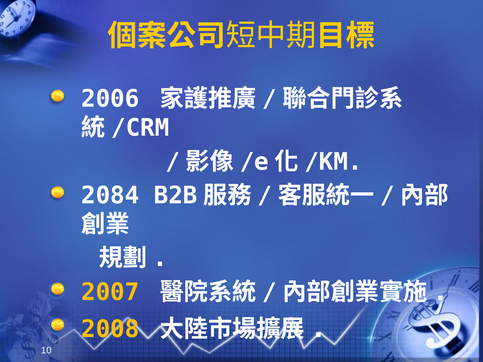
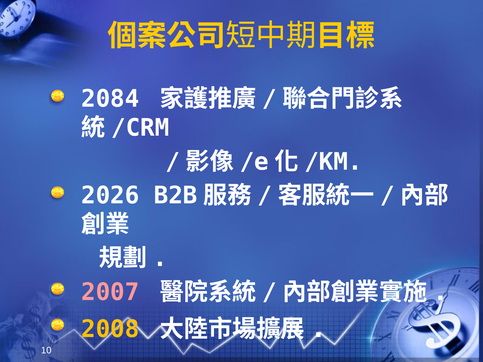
2006: 2006 -> 2084 (110, 99)
2084: 2084 -> 2026 (110, 196)
2007 colour: yellow -> pink (110, 292)
